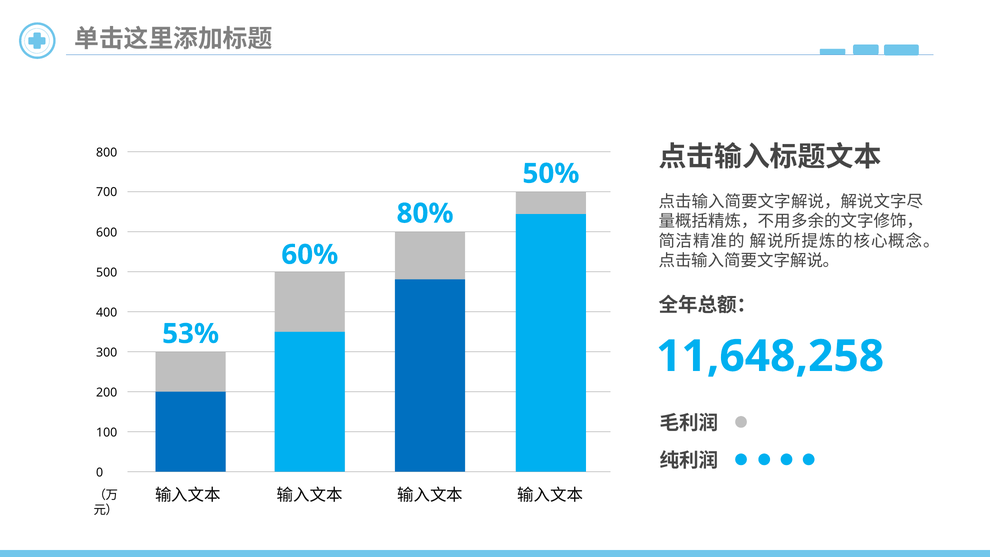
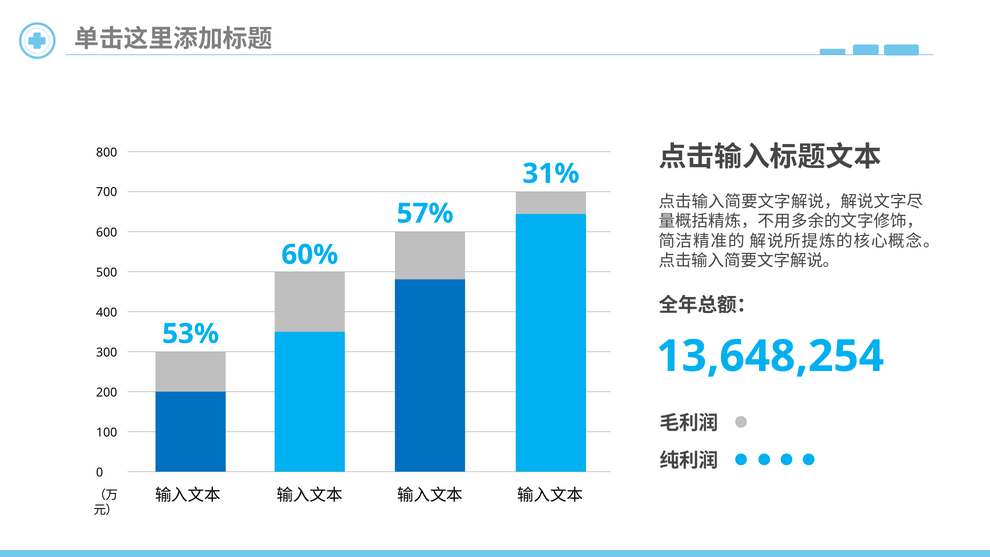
50%: 50% -> 31% (551, 174)
80%: 80% -> 57% (425, 213)
11,648,258: 11,648,258 -> 13,648,254 (770, 356)
